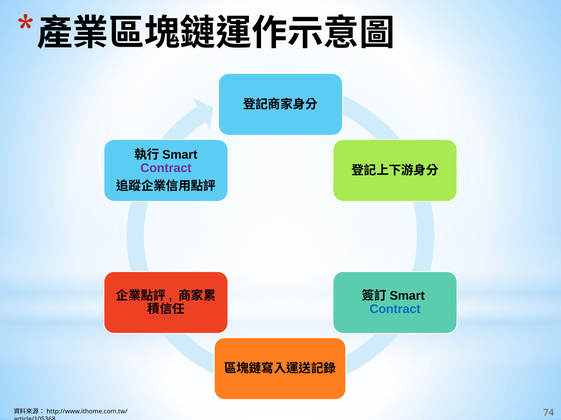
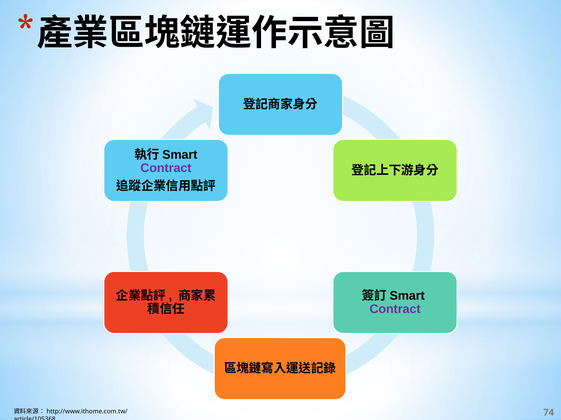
Contract colour: blue -> purple (395, 310)
